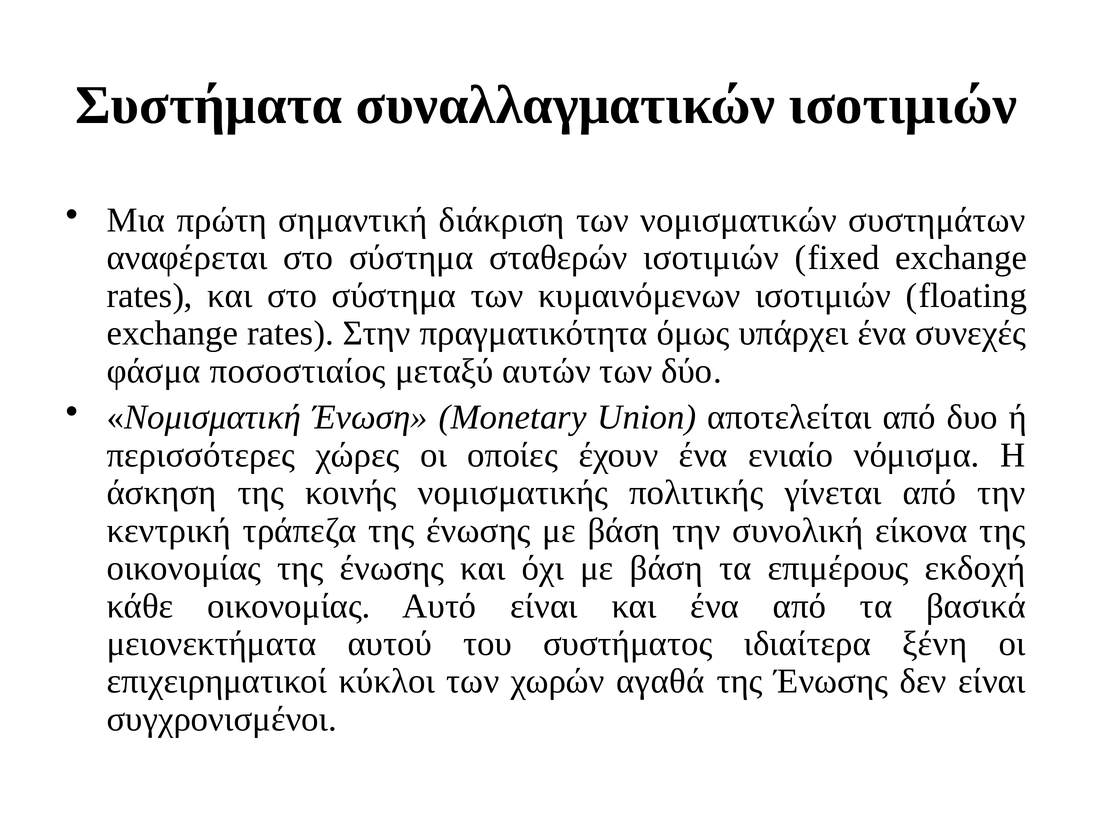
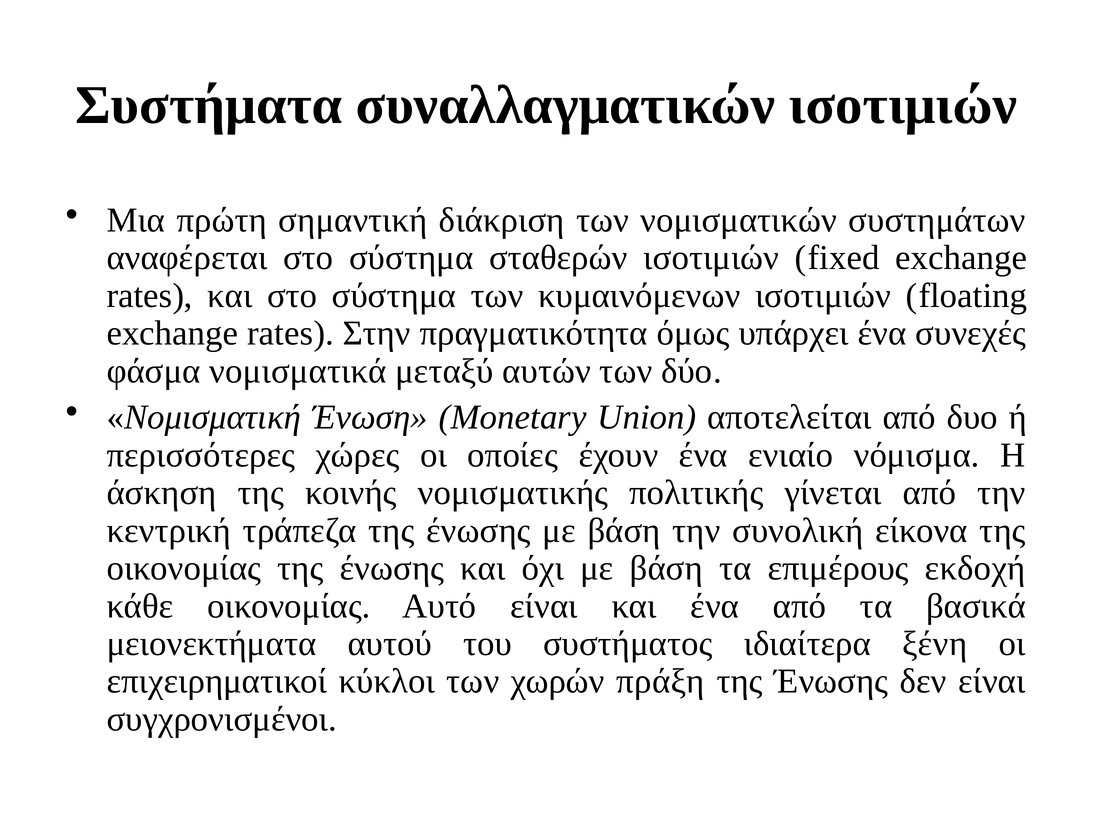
ποσοστιαίος: ποσοστιαίος -> νομισματικά (298, 371)
αγαθά: αγαθά -> πράξη (660, 681)
